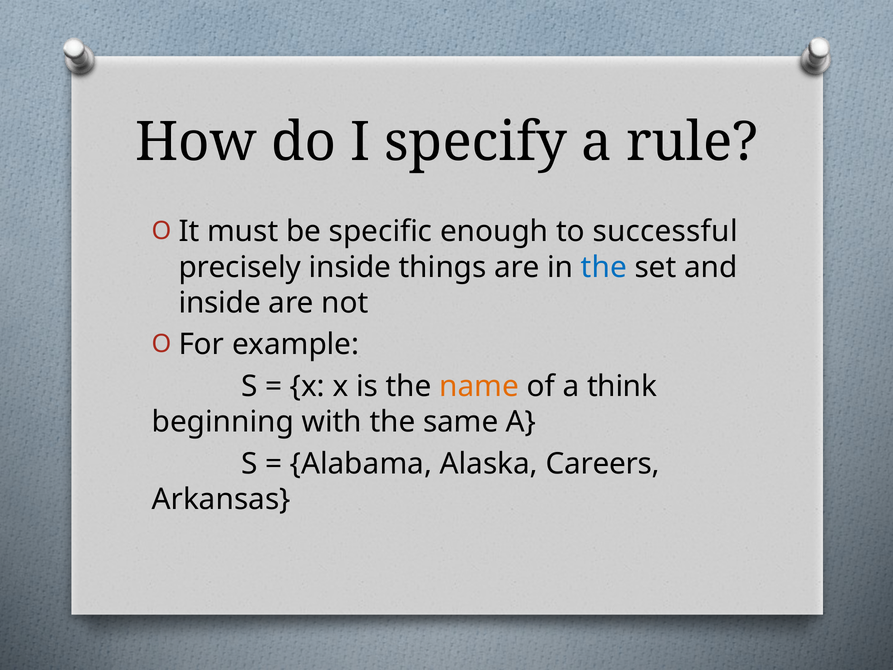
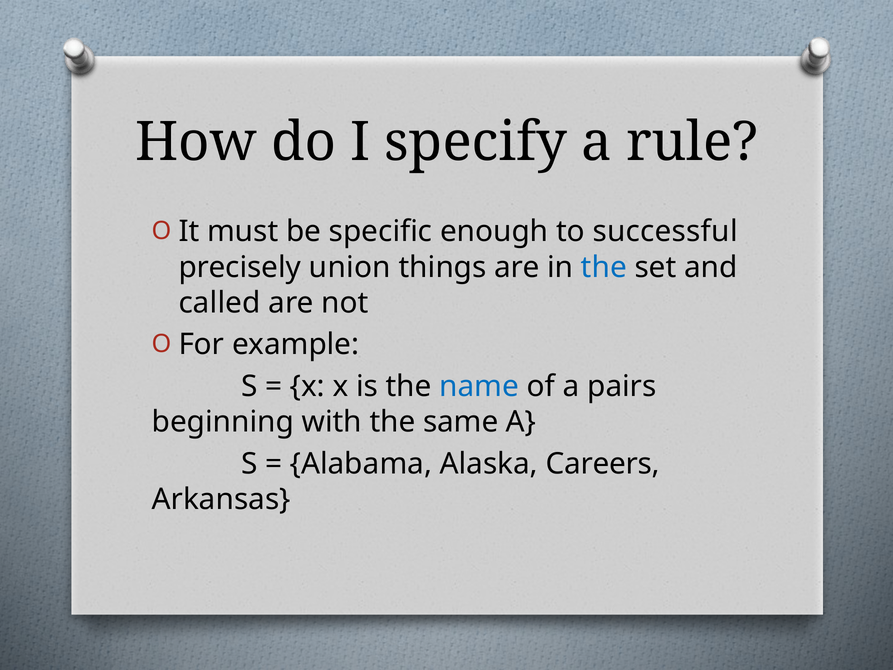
precisely inside: inside -> union (350, 267)
inside: inside -> called (220, 303)
name colour: orange -> blue (479, 386)
think: think -> pairs (622, 386)
